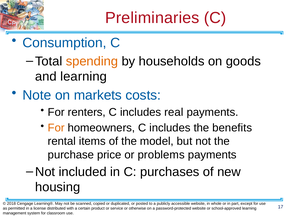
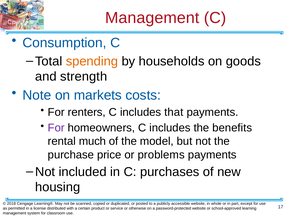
Preliminaries: Preliminaries -> Management (152, 18)
and learning: learning -> strength (84, 77)
real: real -> that (174, 113)
For colour: orange -> purple (56, 128)
items: items -> much (92, 142)
